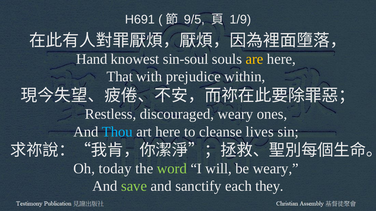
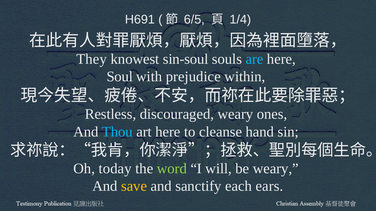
9/5: 9/5 -> 6/5 (194, 20)
1/9: 1/9 -> 1/4 (240, 20)
Hand: Hand -> They (92, 59)
are colour: yellow -> light blue (254, 59)
That: That -> Soul (120, 77)
lives: lives -> hand (260, 132)
save colour: light green -> yellow (134, 187)
they: they -> ears (269, 187)
